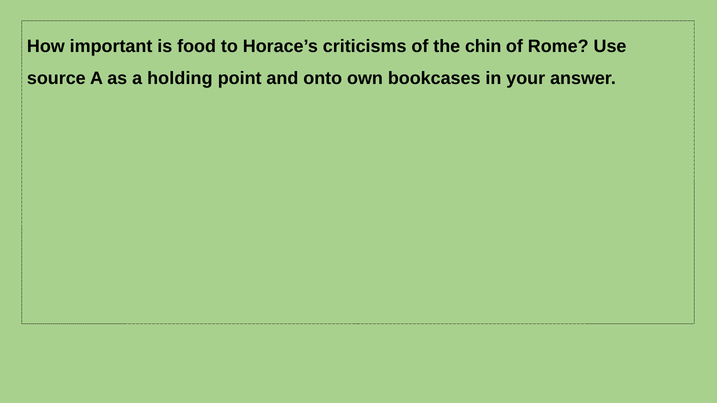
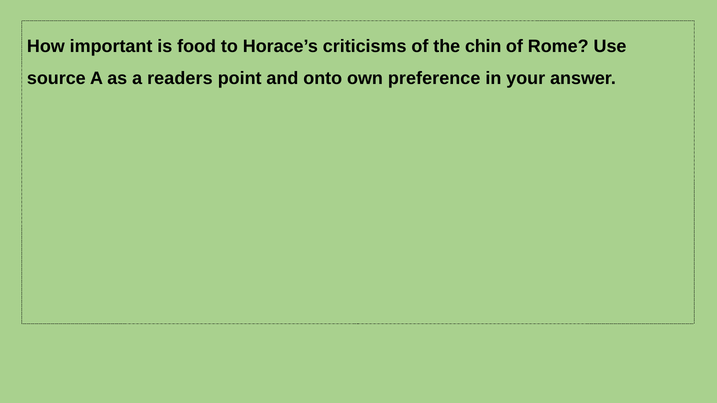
holding: holding -> readers (180, 78)
bookcases: bookcases -> preference (434, 78)
